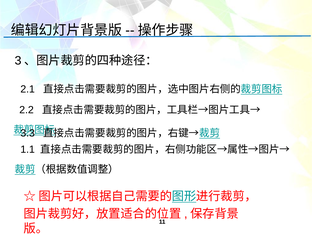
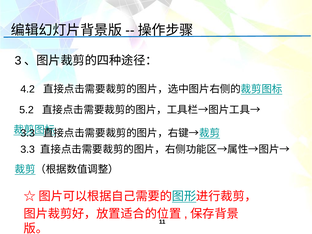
2.1: 2.1 -> 4.2 (28, 89)
2.2: 2.2 -> 5.2 (27, 110)
1.1: 1.1 -> 3.3 (28, 149)
